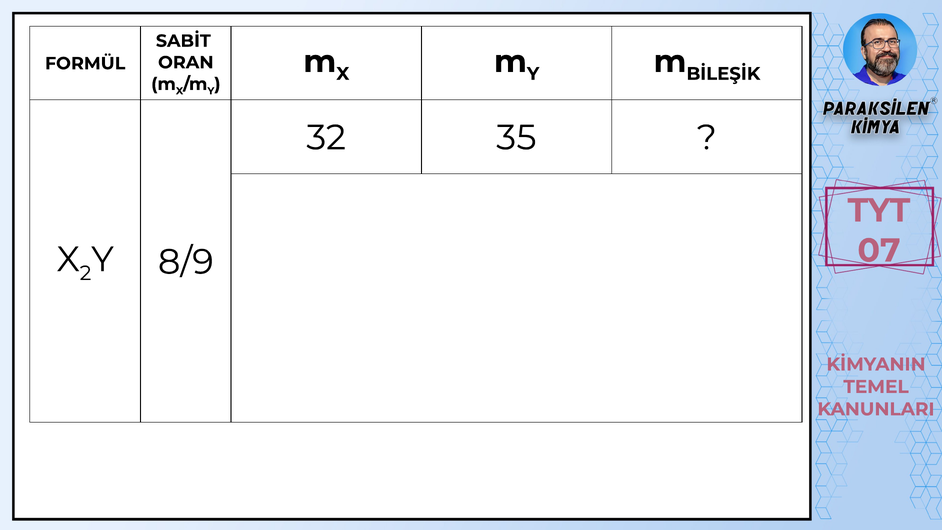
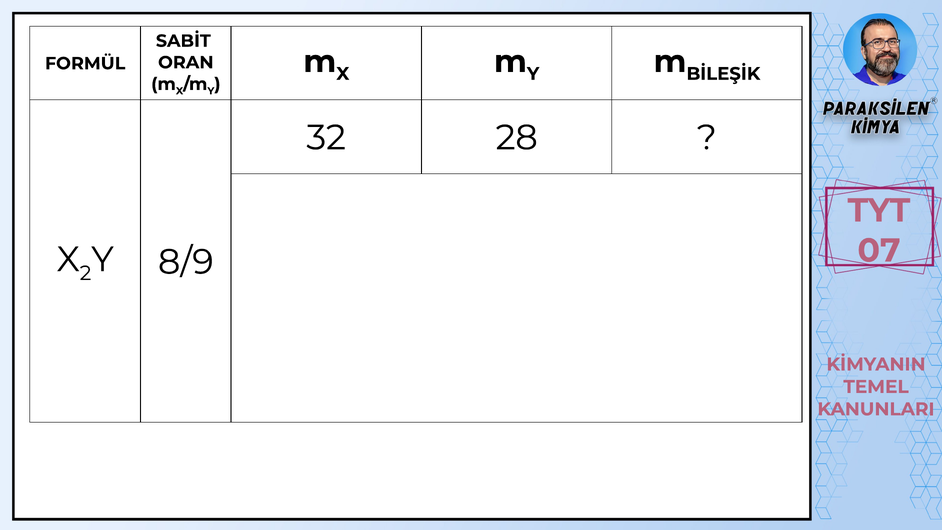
35: 35 -> 28 (517, 138)
